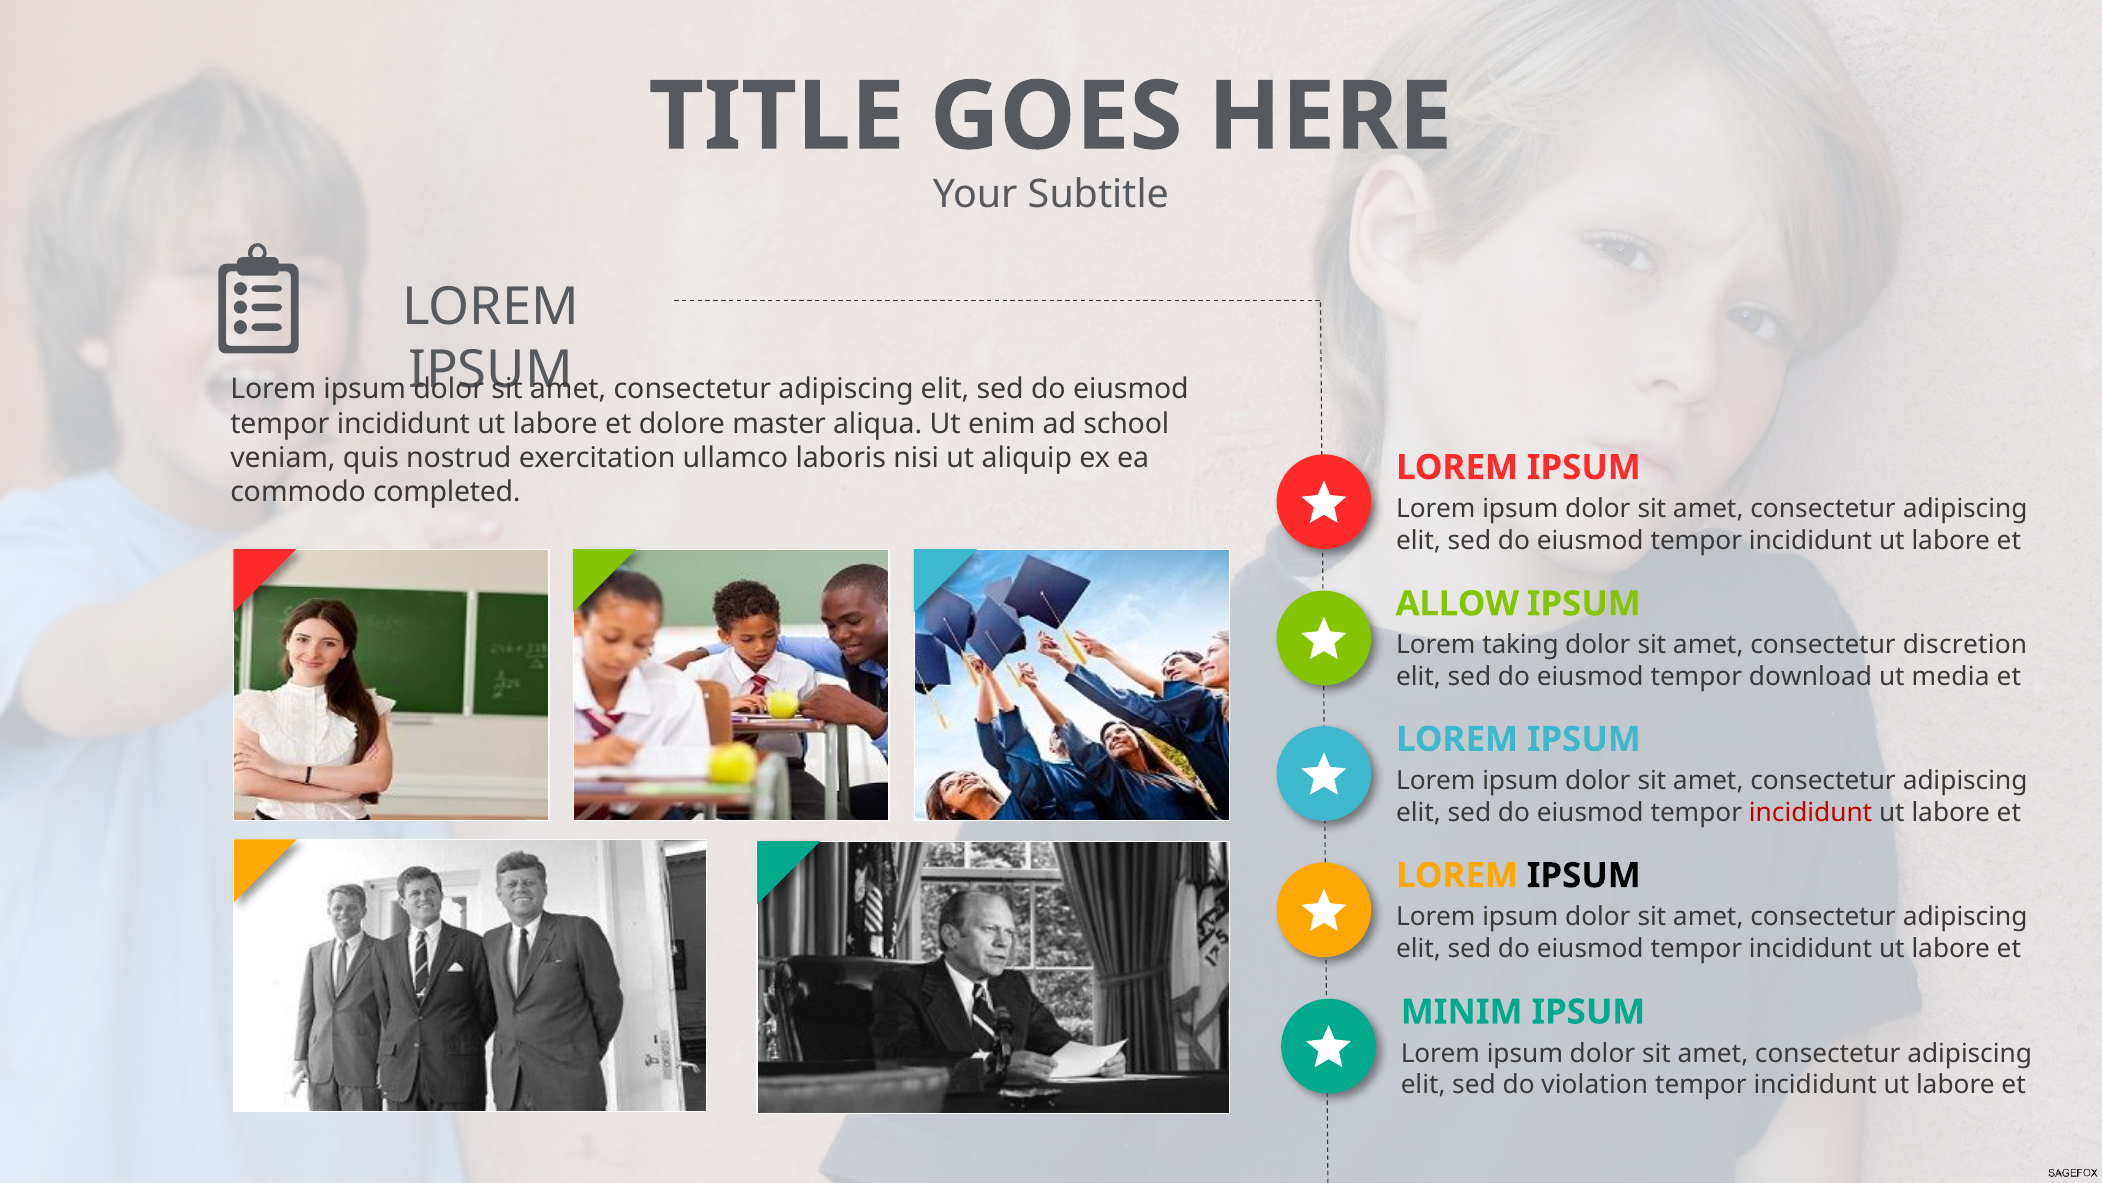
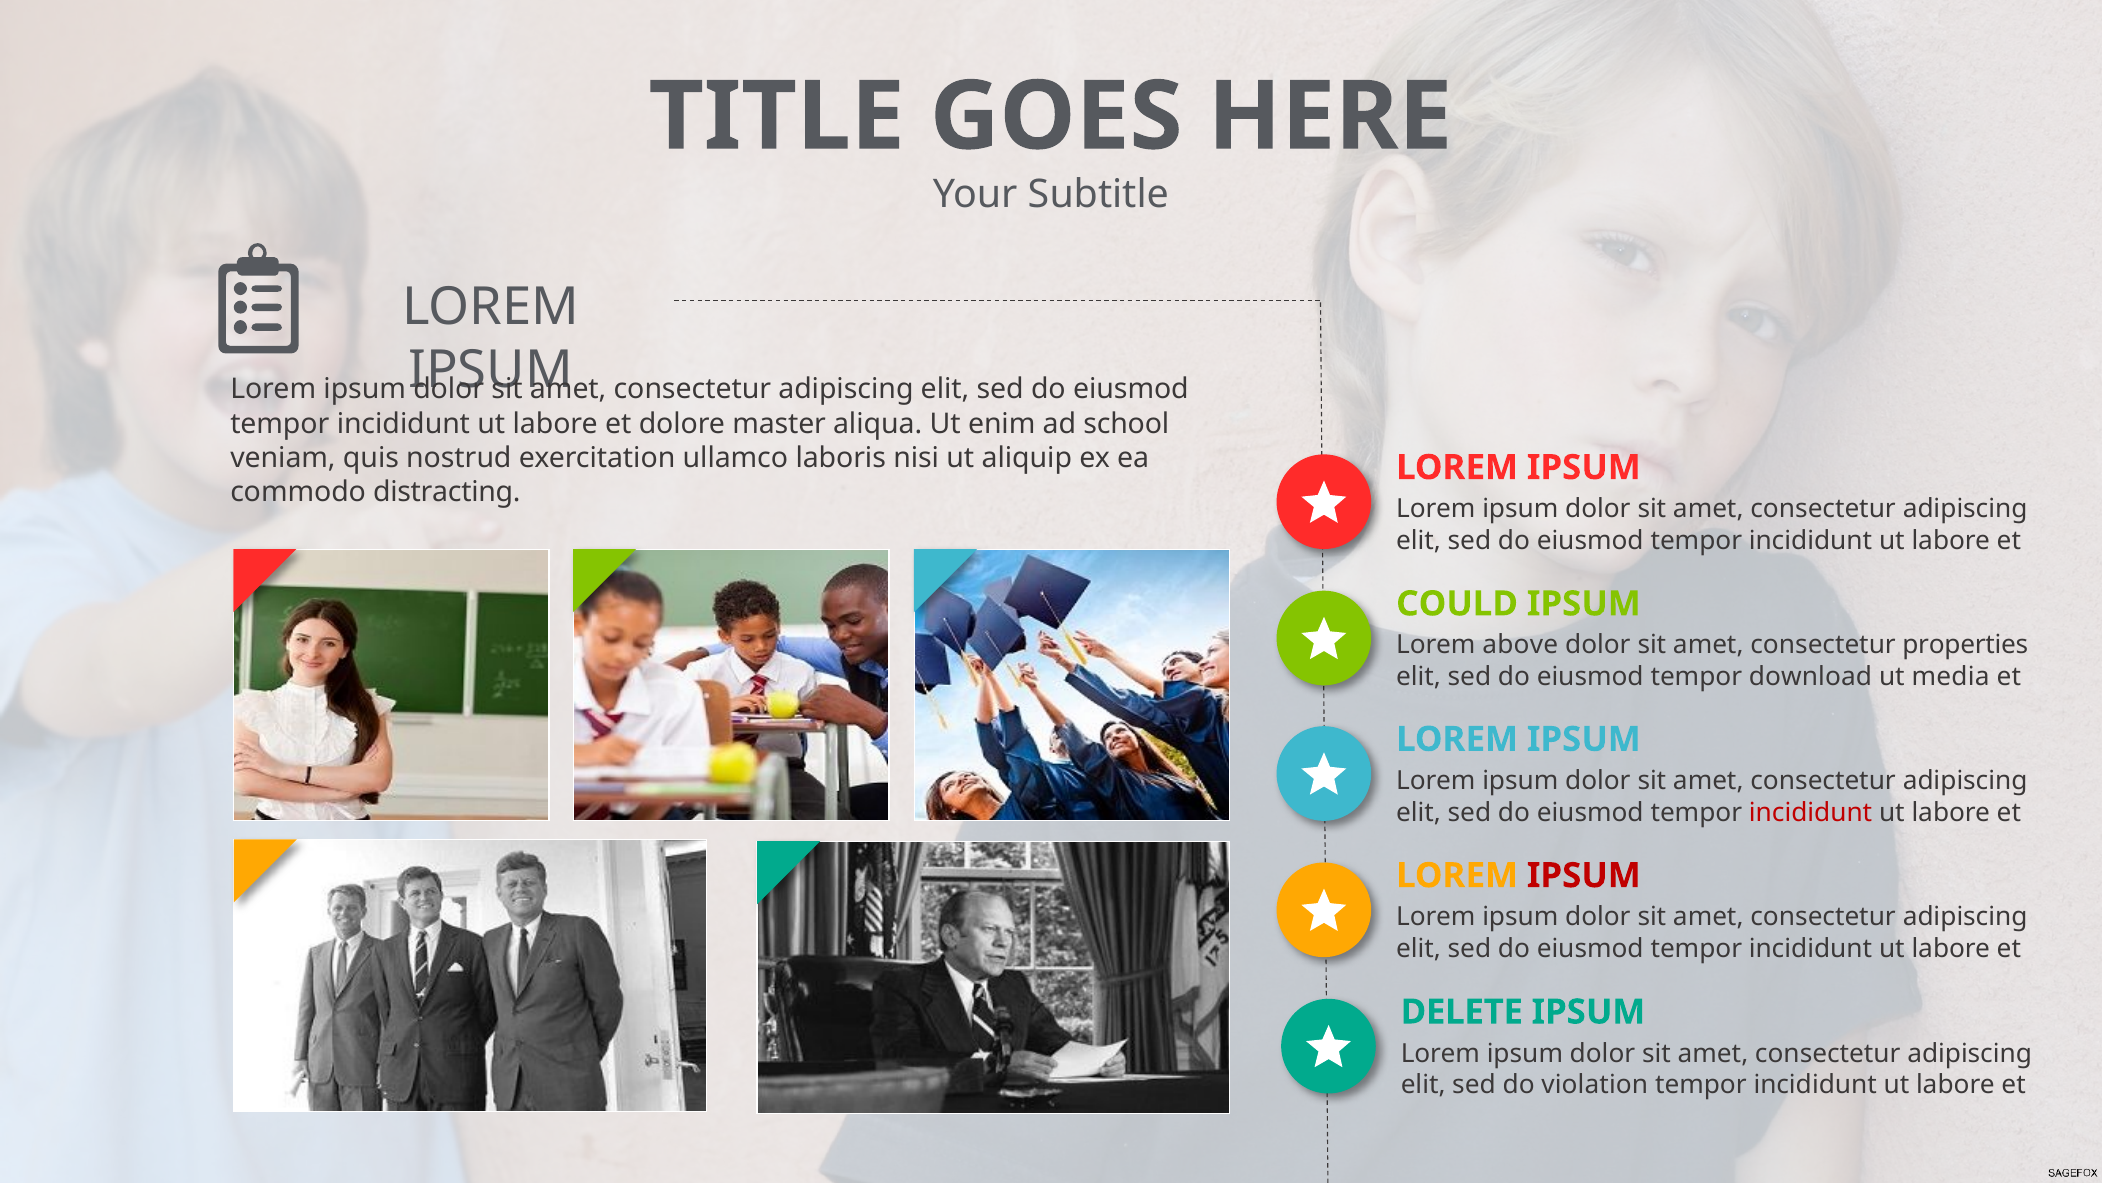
completed: completed -> distracting (447, 492)
ALLOW: ALLOW -> COULD (1457, 604)
taking: taking -> above (1520, 645)
discretion: discretion -> properties (1965, 645)
IPSUM colour: black -> red (1584, 875)
MINIM: MINIM -> DELETE (1462, 1011)
